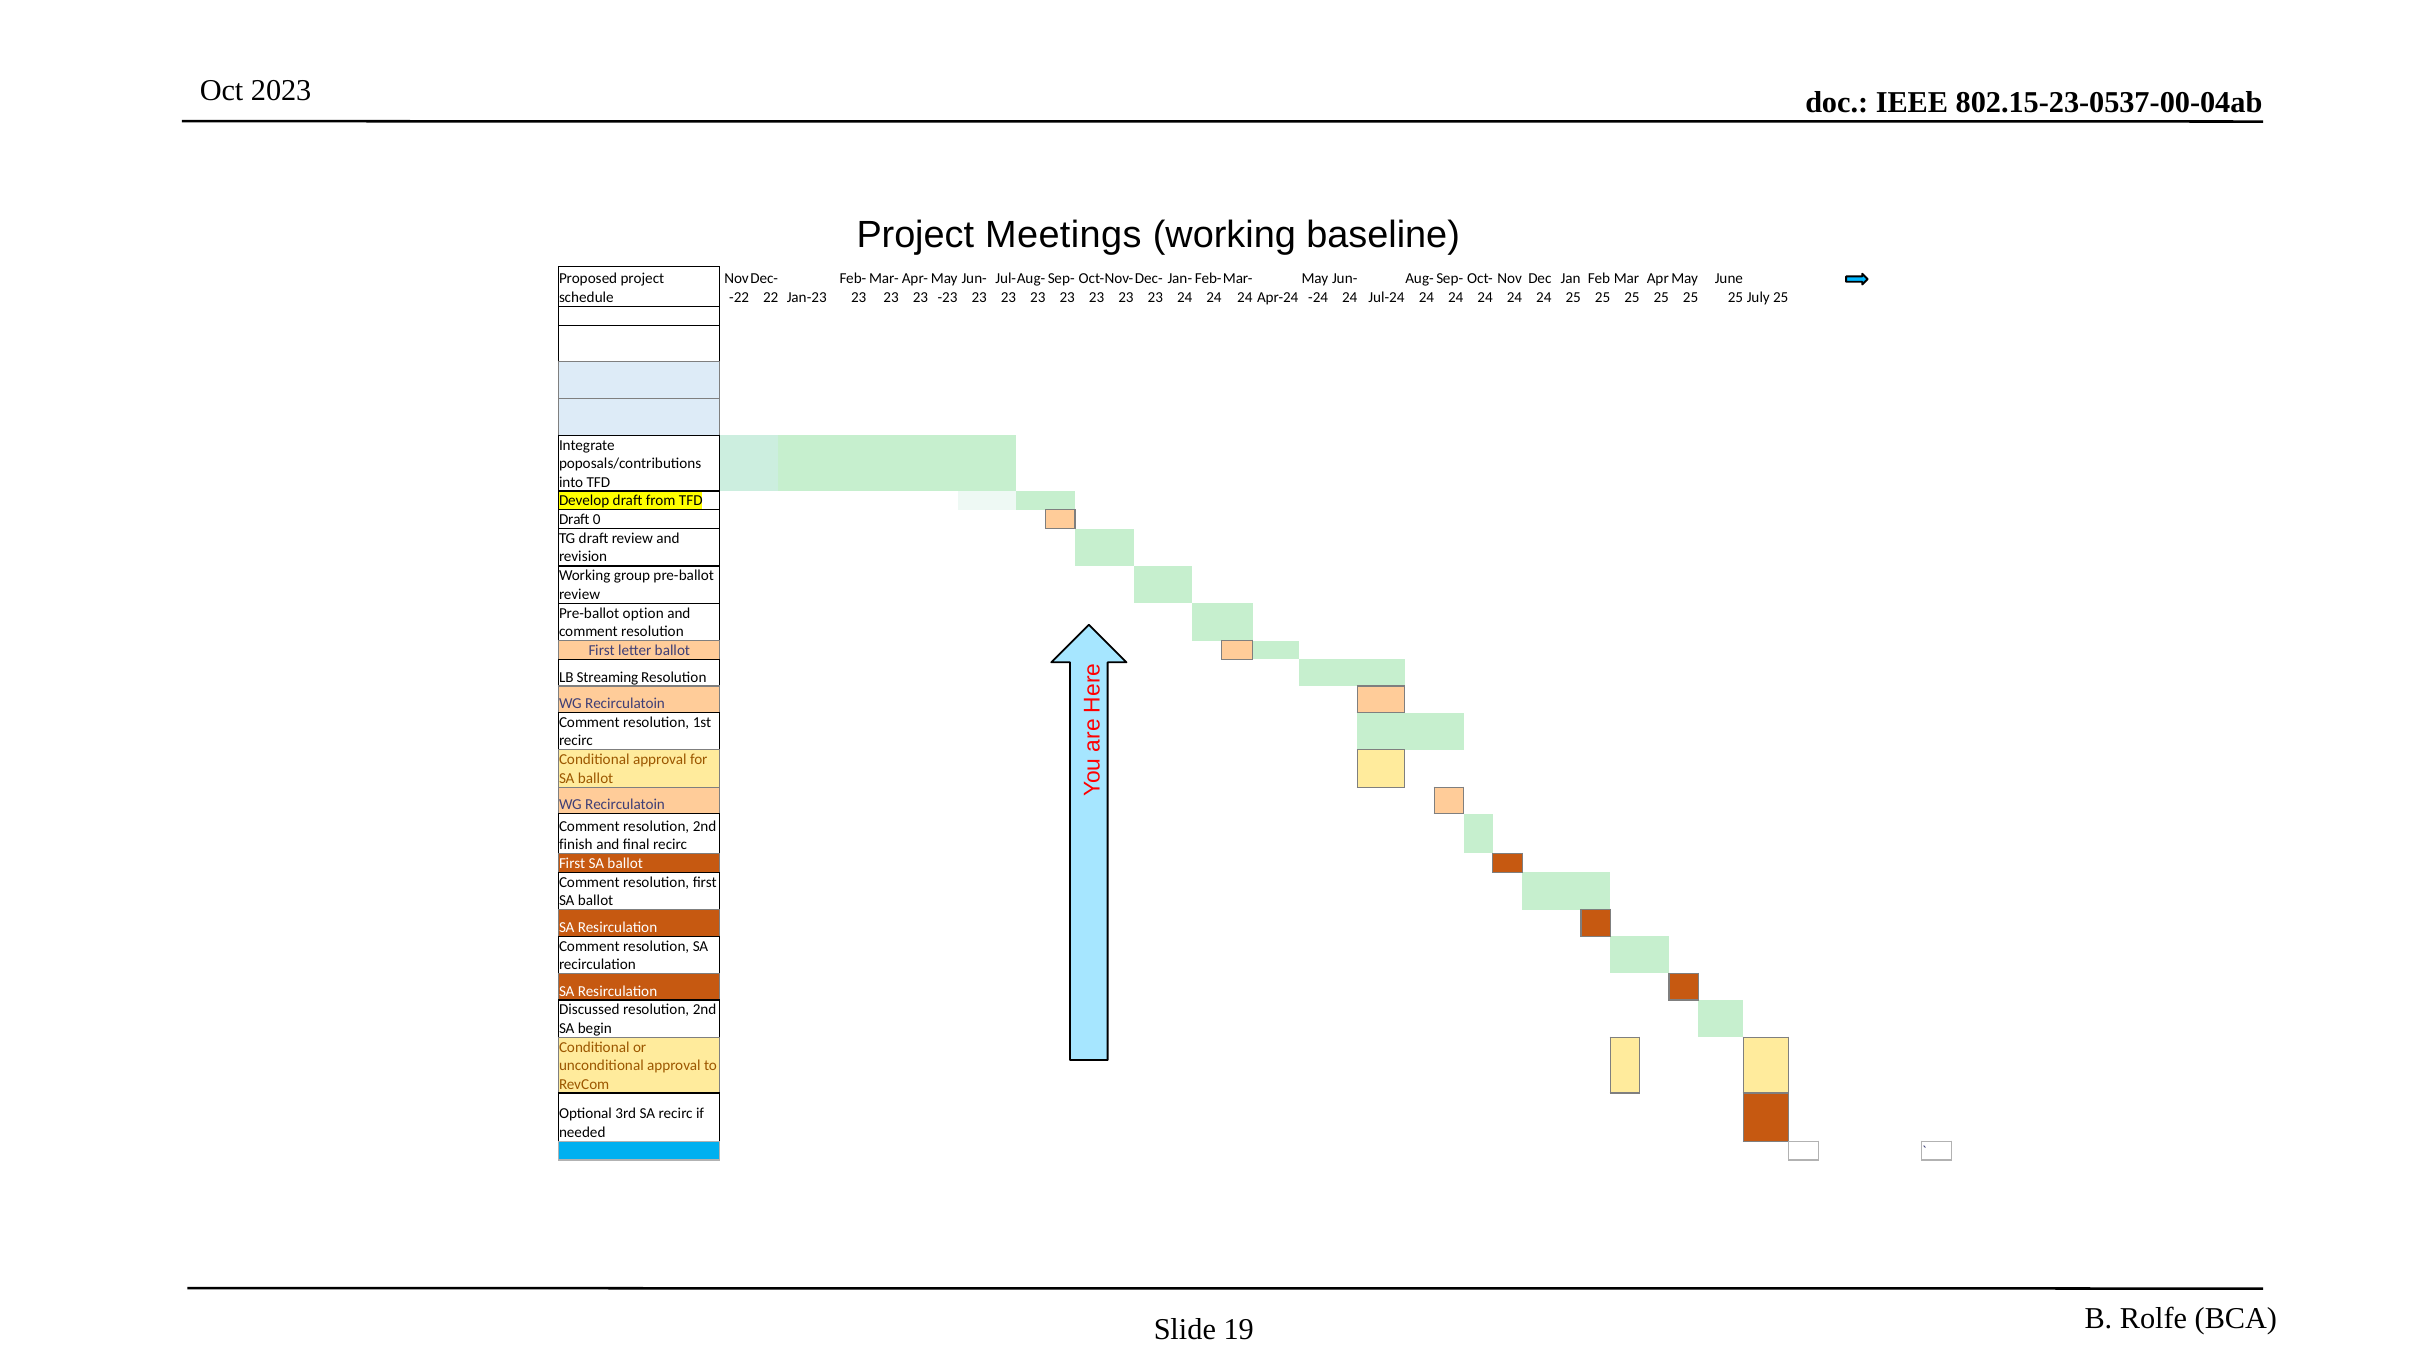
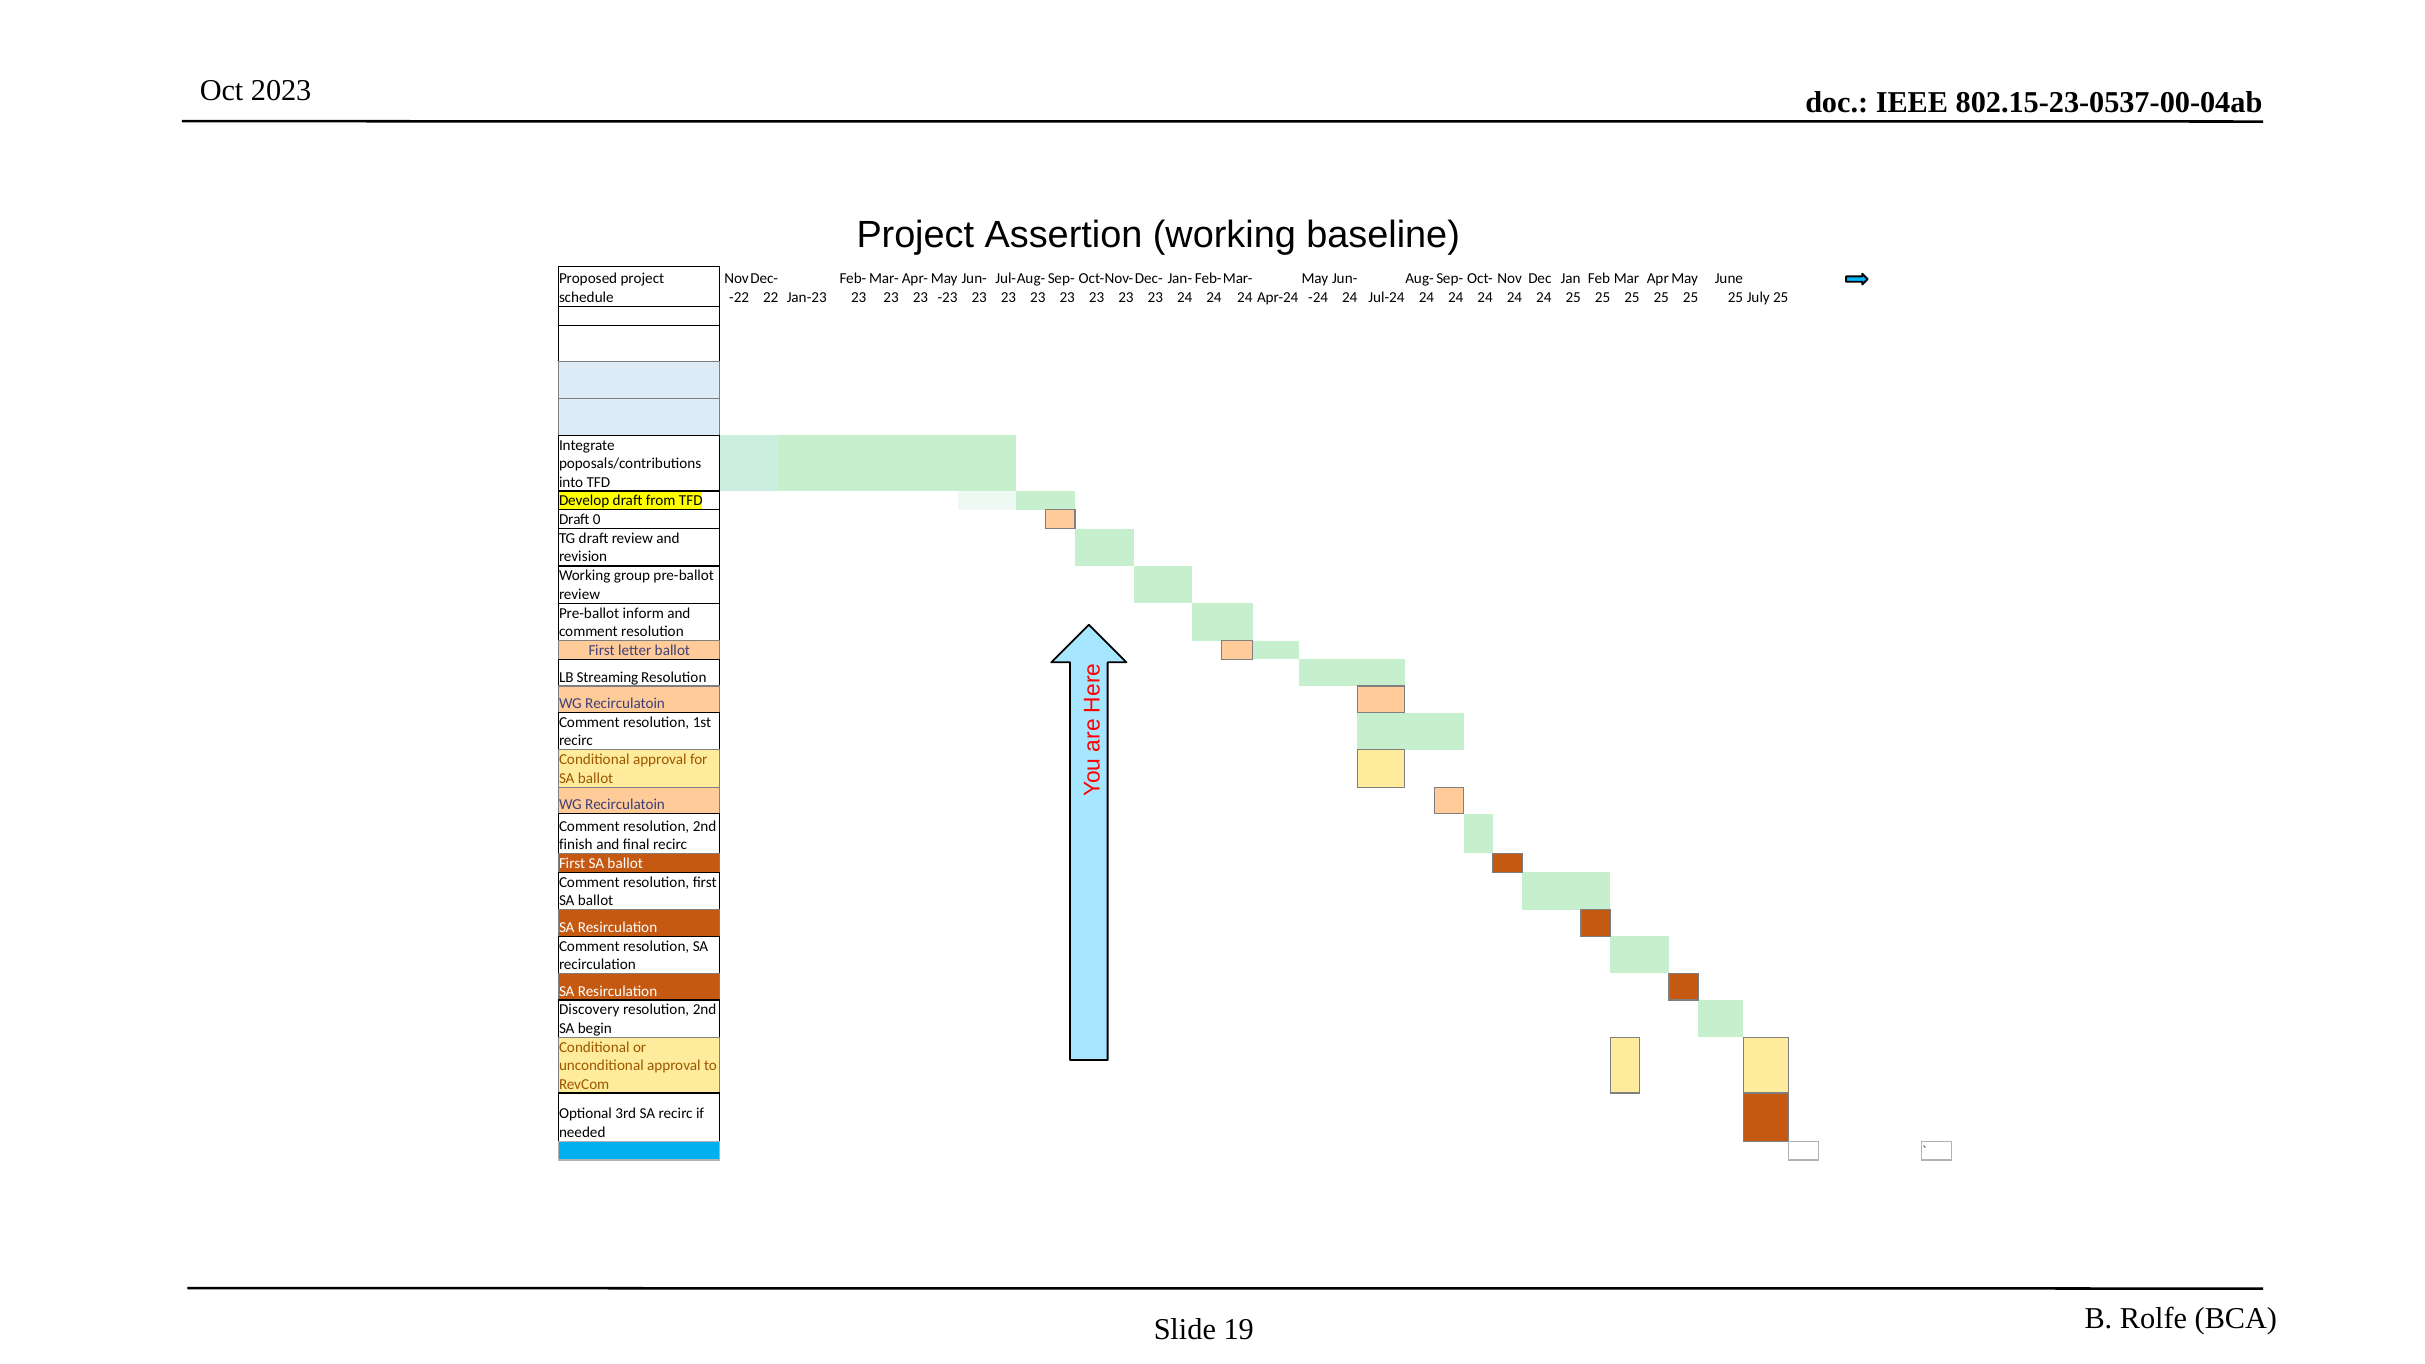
Meetings: Meetings -> Assertion (1064, 235)
option: option -> inform (643, 613)
Discussed: Discussed -> Discovery (589, 1010)
